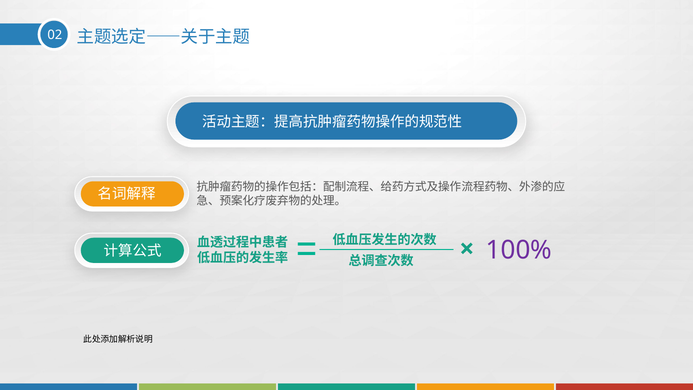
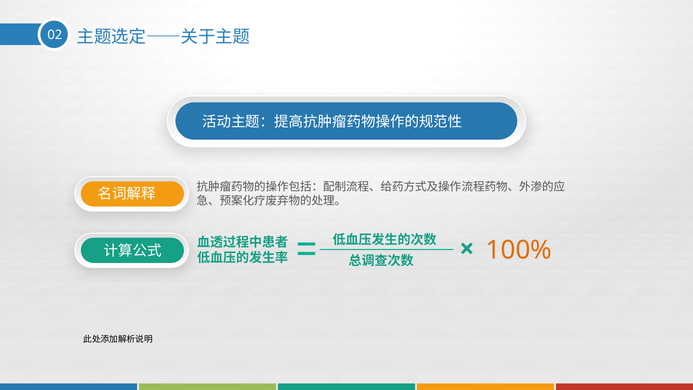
100% colour: purple -> orange (519, 250)
